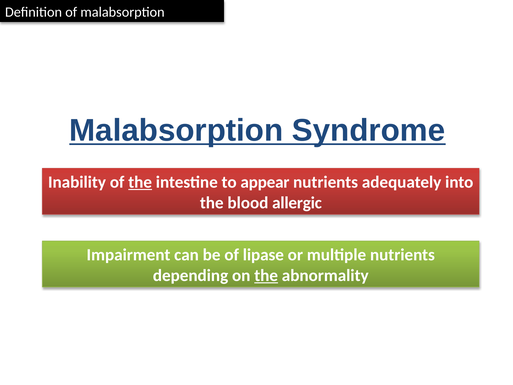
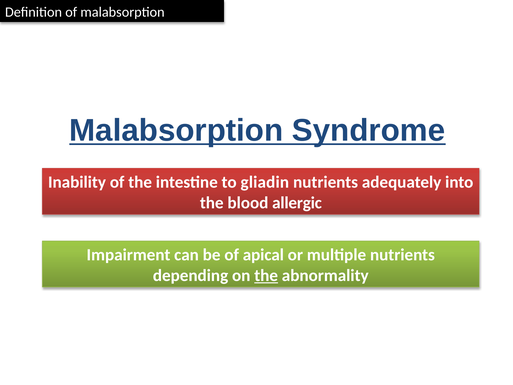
the underline: present -> none (140, 182)
appear: appear -> gliadin (265, 182)
lipase: lipase -> apical (263, 255)
